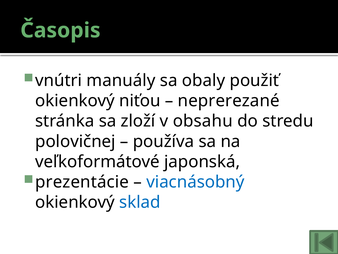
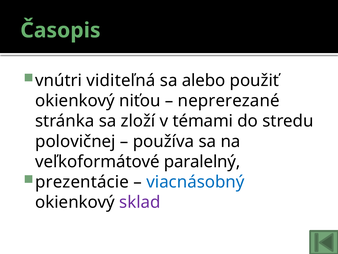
manuály: manuály -> viditeľná (121, 80)
obaly: obaly -> alebo (204, 80)
obsahu: obsahu -> témami (203, 121)
japonská: japonská -> paralelný (202, 161)
sklad colour: blue -> purple (140, 202)
